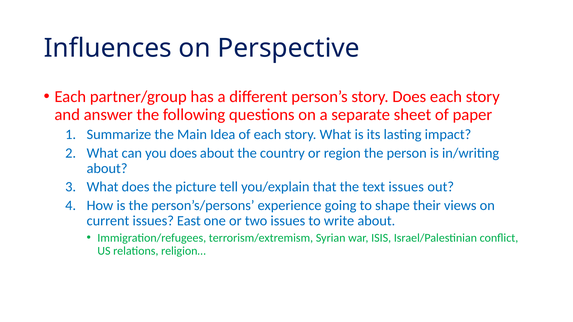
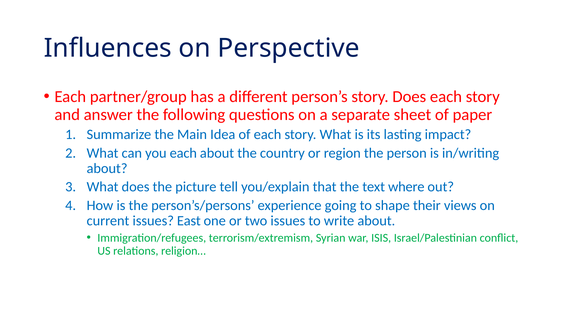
you does: does -> each (183, 153)
text issues: issues -> where (406, 187)
